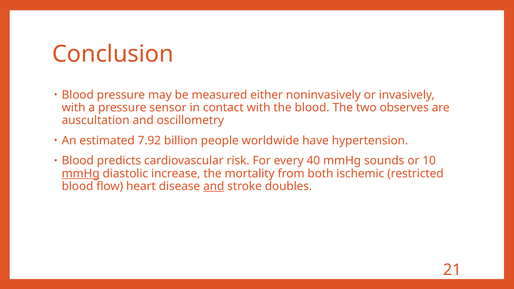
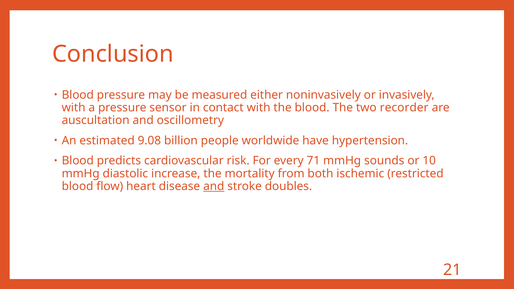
observes: observes -> recorder (404, 108)
7.92: 7.92 -> 9.08 (149, 141)
40: 40 -> 71 (313, 161)
mmHg underline: present -> none (81, 174)
